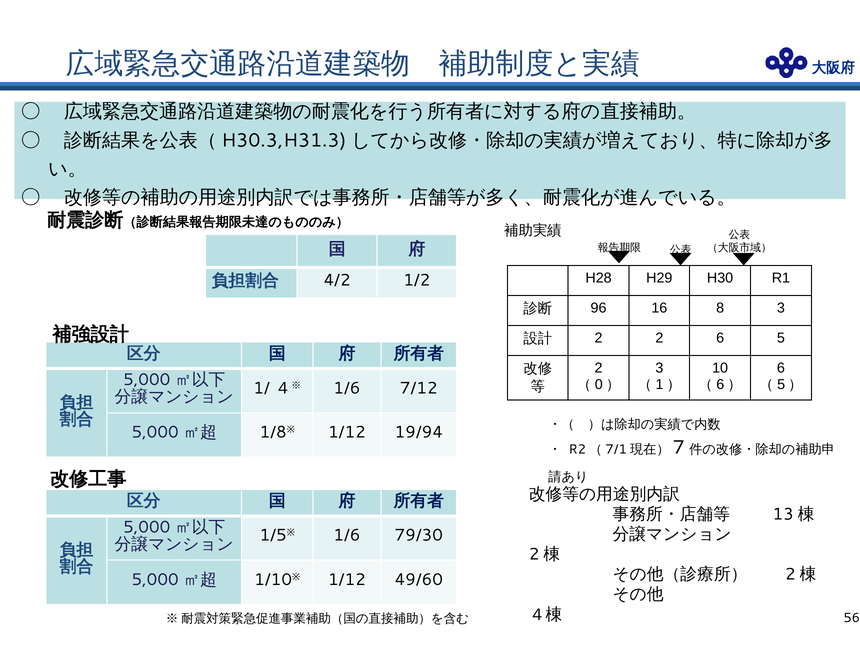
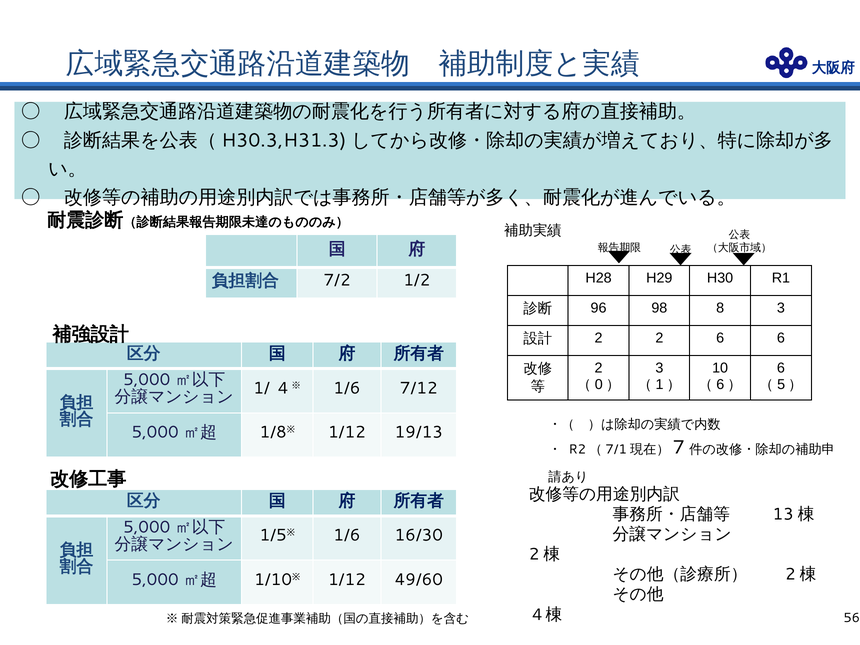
4/2: 4/2 -> 7/2 (337, 280)
16: 16 -> 98 (659, 308)
6 5: 5 -> 6 (781, 338)
19/94: 19/94 -> 19/13 (419, 432)
79/30: 79/30 -> 16/30 (419, 535)
